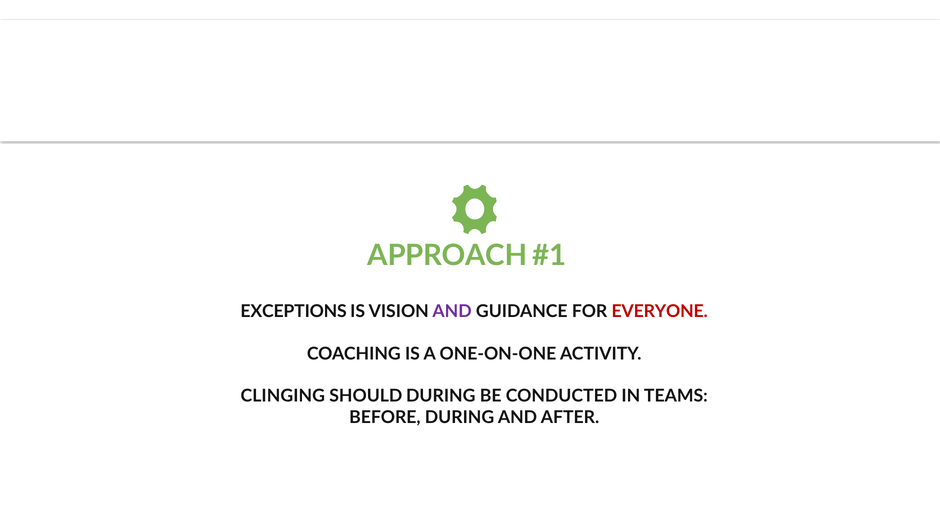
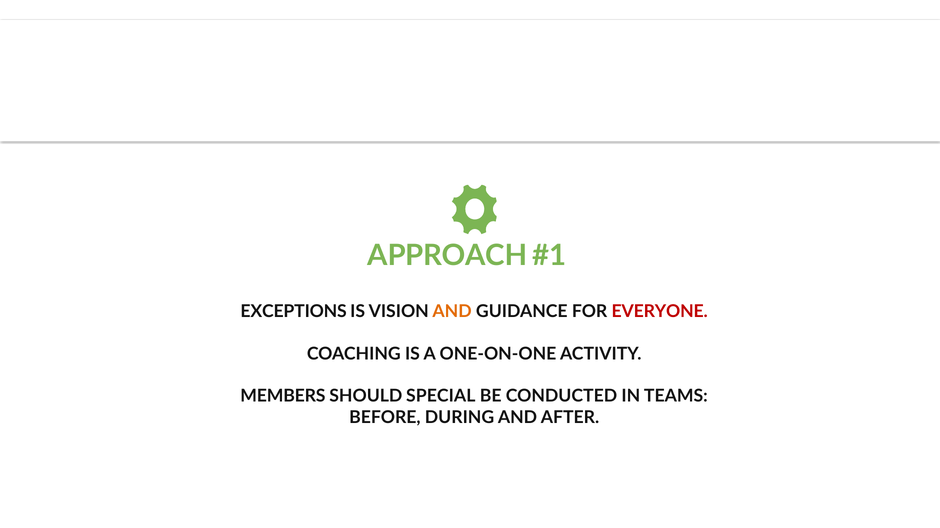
AND colour: purple -> orange (452, 312)
CLINGING: CLINGING -> MEMBERS (283, 397)
SHOULD DURING: DURING -> SPECIAL (441, 397)
